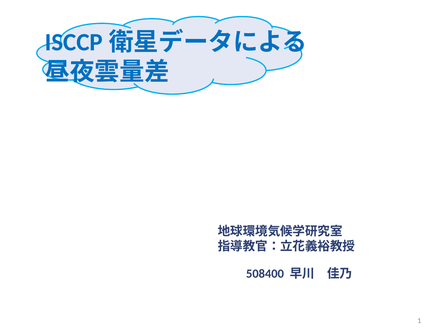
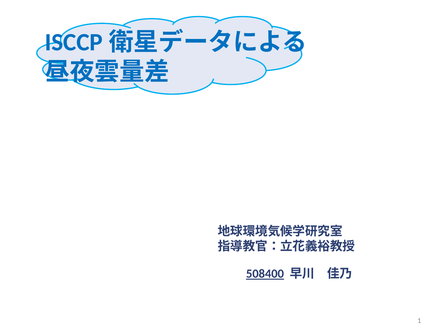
508400 underline: none -> present (265, 274)
